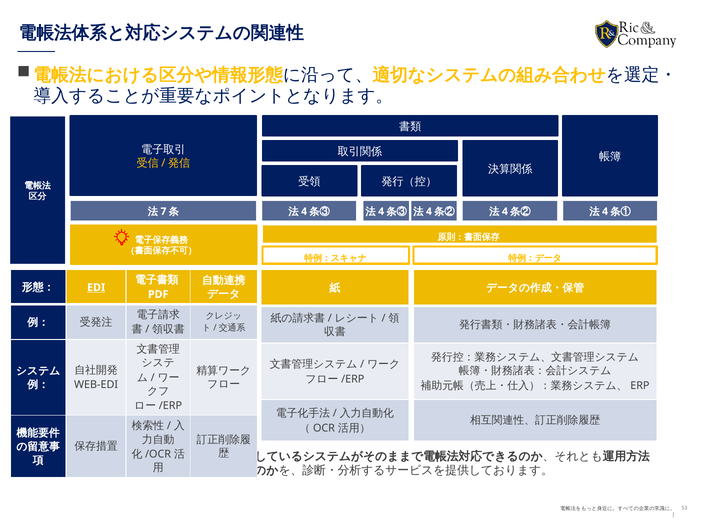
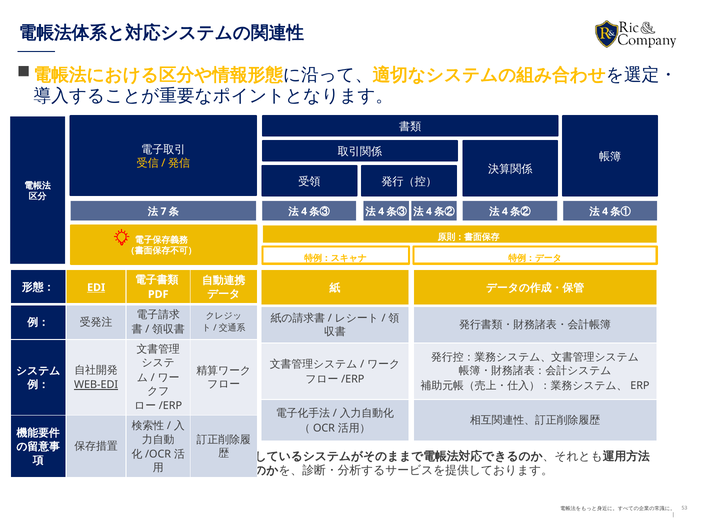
WEB-EDI underline: none -> present (96, 385)
